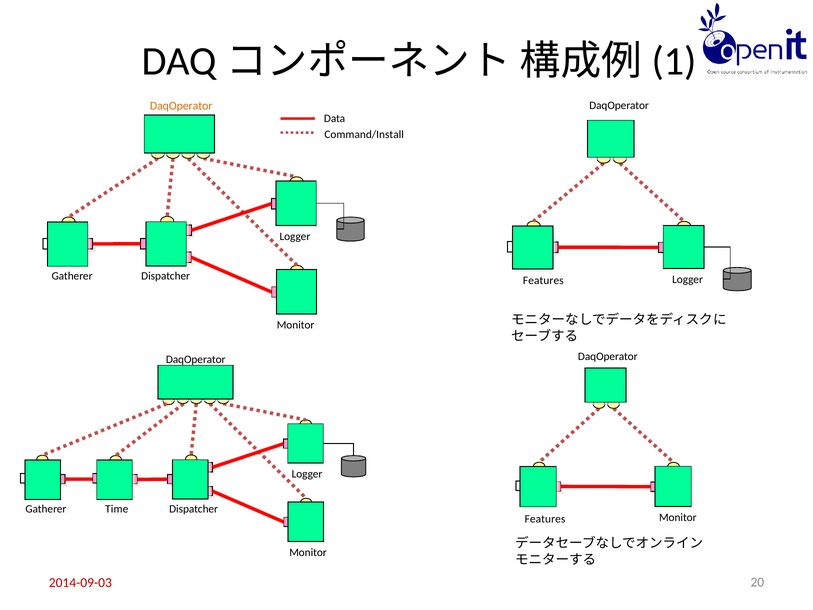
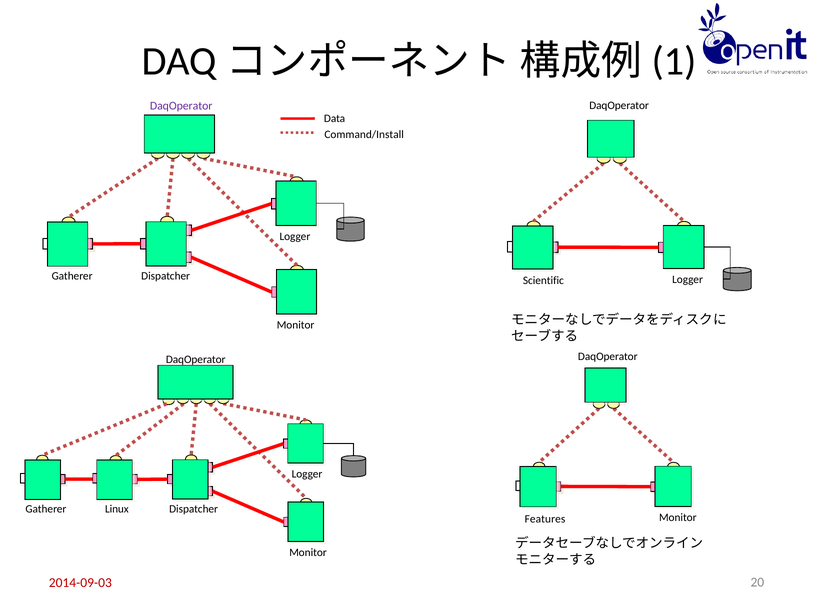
DaqOperator colour: orange -> purple (181, 106)
Features: Features -> Scientific (543, 281)
Time: Time -> Linux (117, 509)
